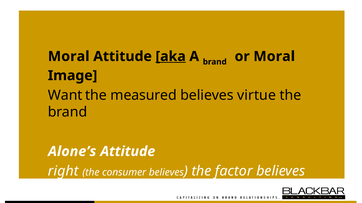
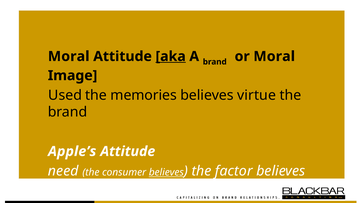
Want: Want -> Used (65, 96)
measured: measured -> memories (144, 96)
Alone’s: Alone’s -> Apple’s (72, 152)
right: right -> need (63, 172)
believes underline: none -> present (166, 173)
